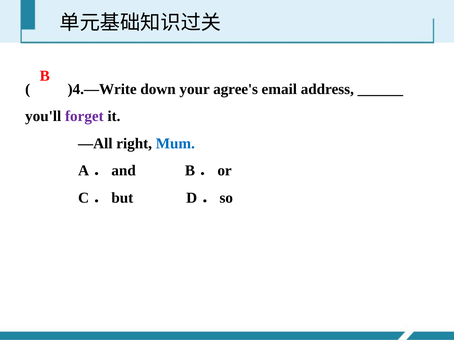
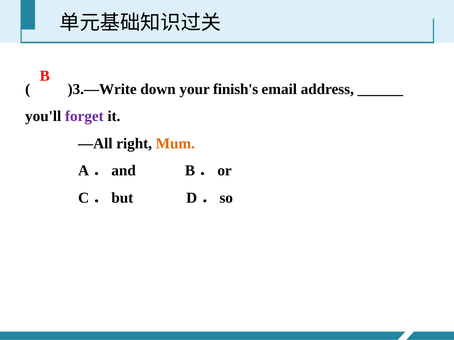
)4.—Write: )4.—Write -> )3.—Write (102, 89)
agree's: agree's -> finish's (236, 89)
Mum colour: blue -> orange (175, 144)
